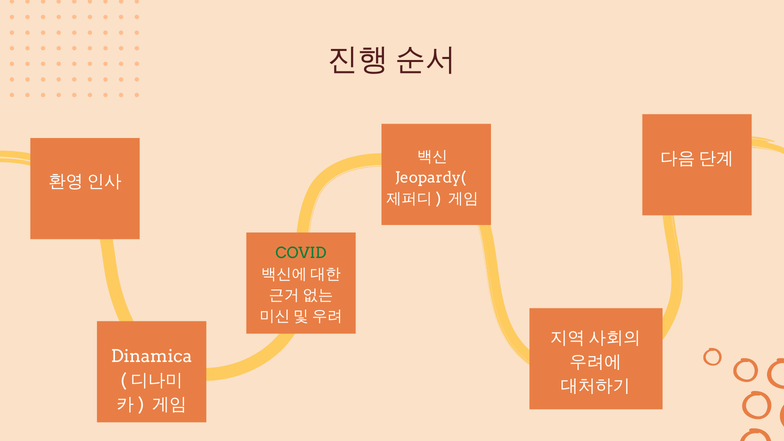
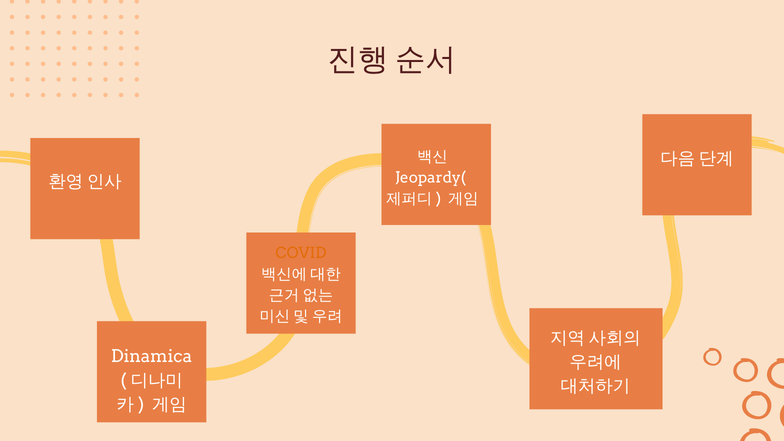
COVID colour: green -> orange (301, 253)
